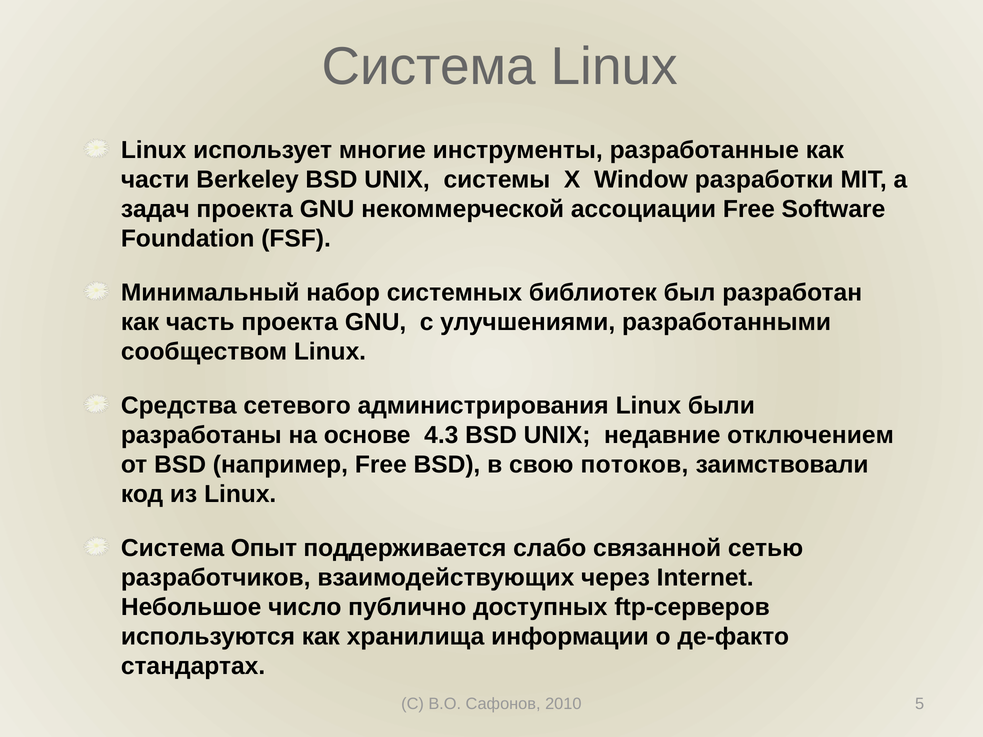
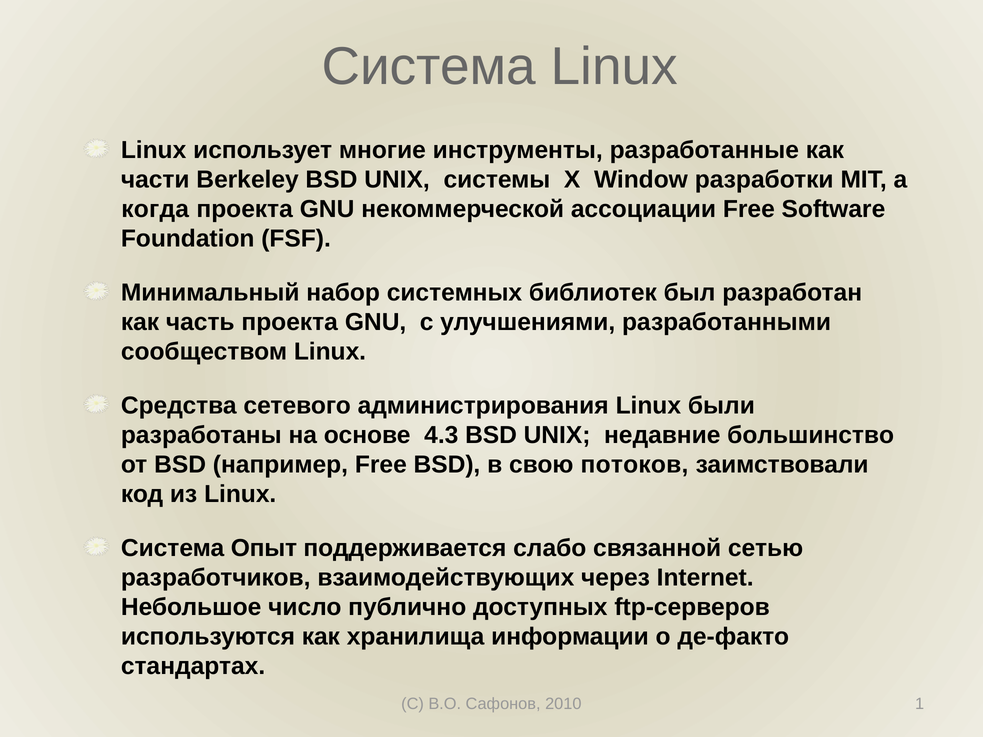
задач: задач -> когда (155, 209)
отключением: отключением -> большинство (811, 435)
5: 5 -> 1 (920, 704)
